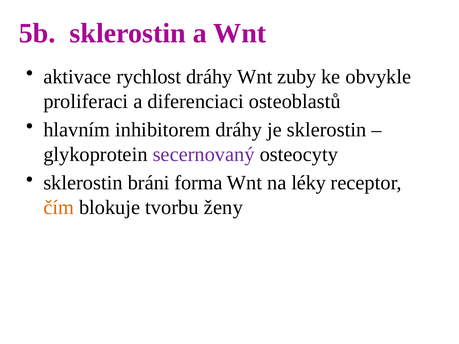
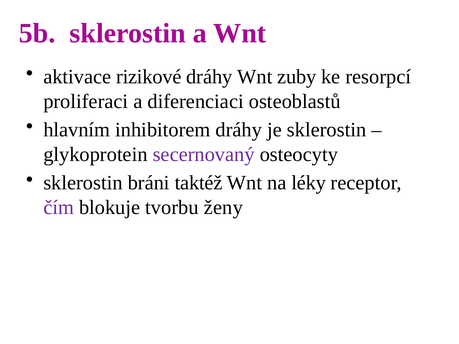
rychlost: rychlost -> rizikové (149, 77)
obvykle: obvykle -> resorpcí (378, 77)
forma: forma -> taktéž (199, 183)
čím colour: orange -> purple (59, 208)
